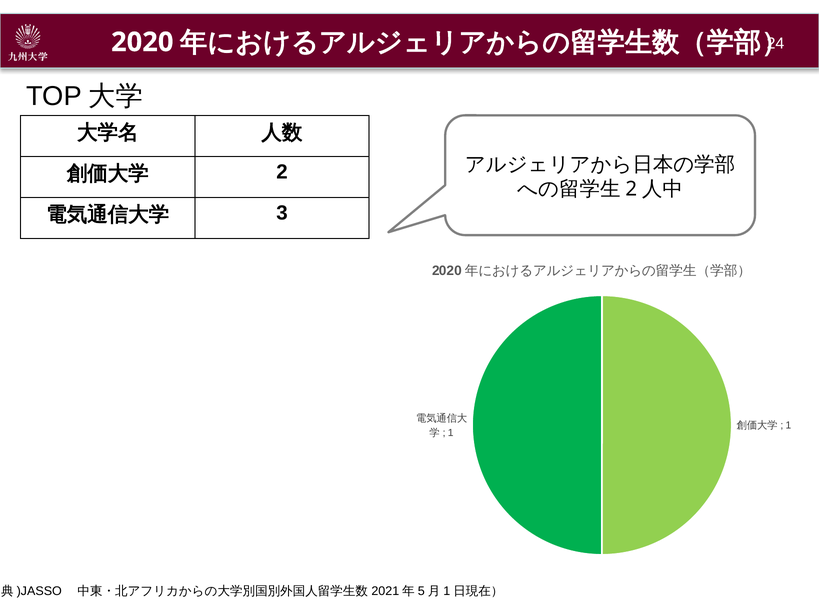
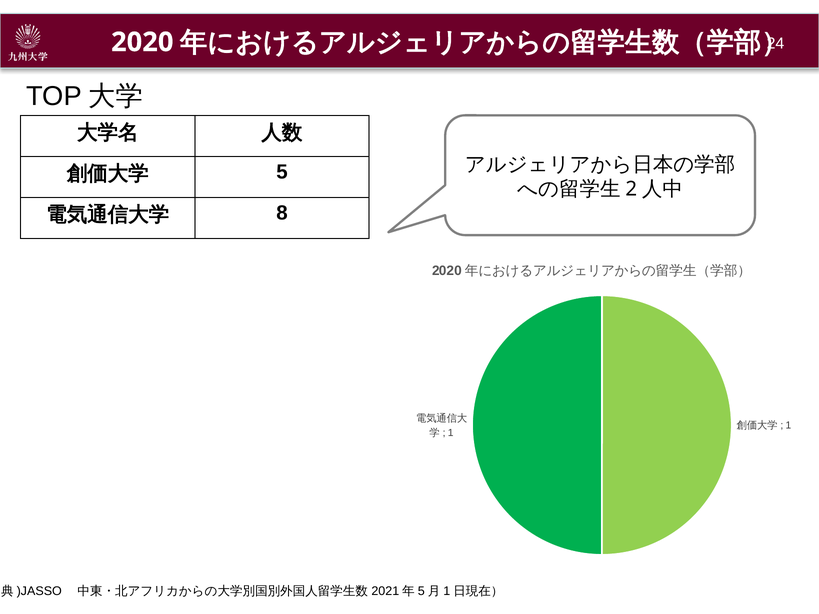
2: 2 -> 5 (282, 172)
3: 3 -> 8 (282, 213)
